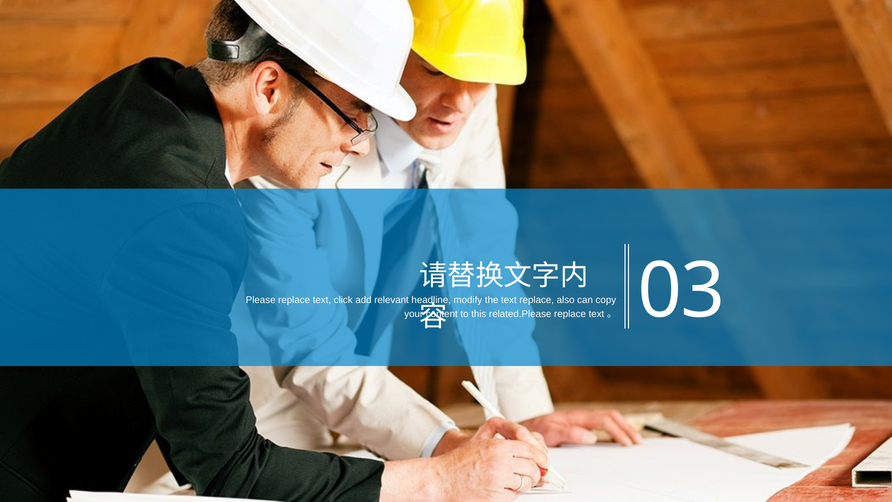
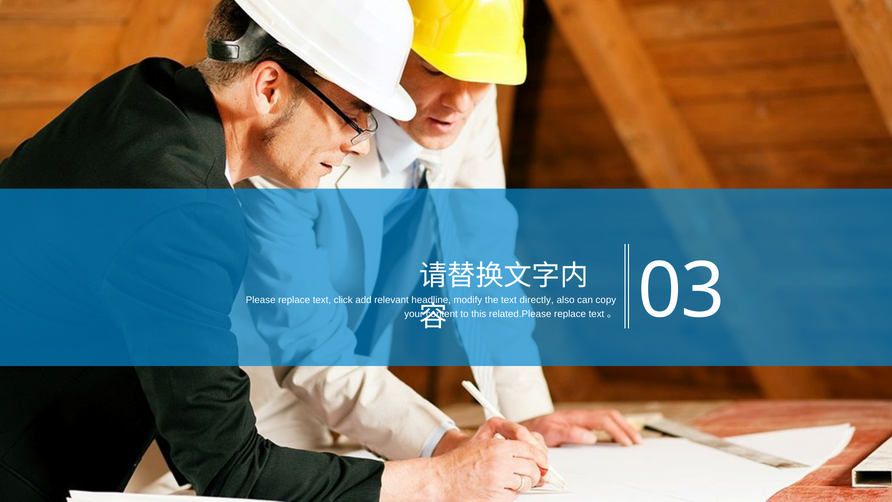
text replace: replace -> directly (537, 300)
